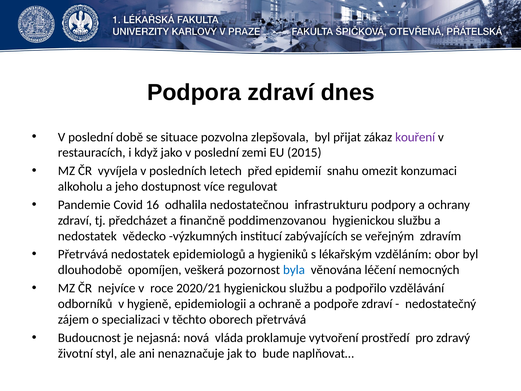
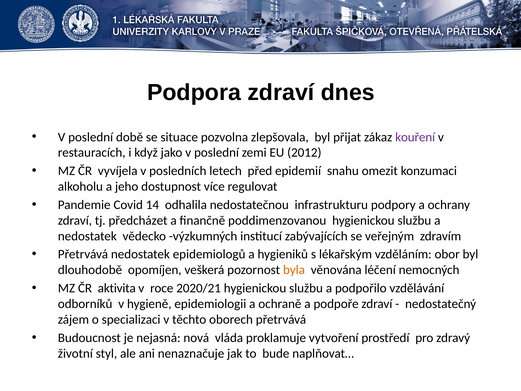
2015: 2015 -> 2012 (304, 153)
16: 16 -> 14 (152, 205)
byla colour: blue -> orange (294, 270)
nejvíce: nejvíce -> aktivita (117, 288)
